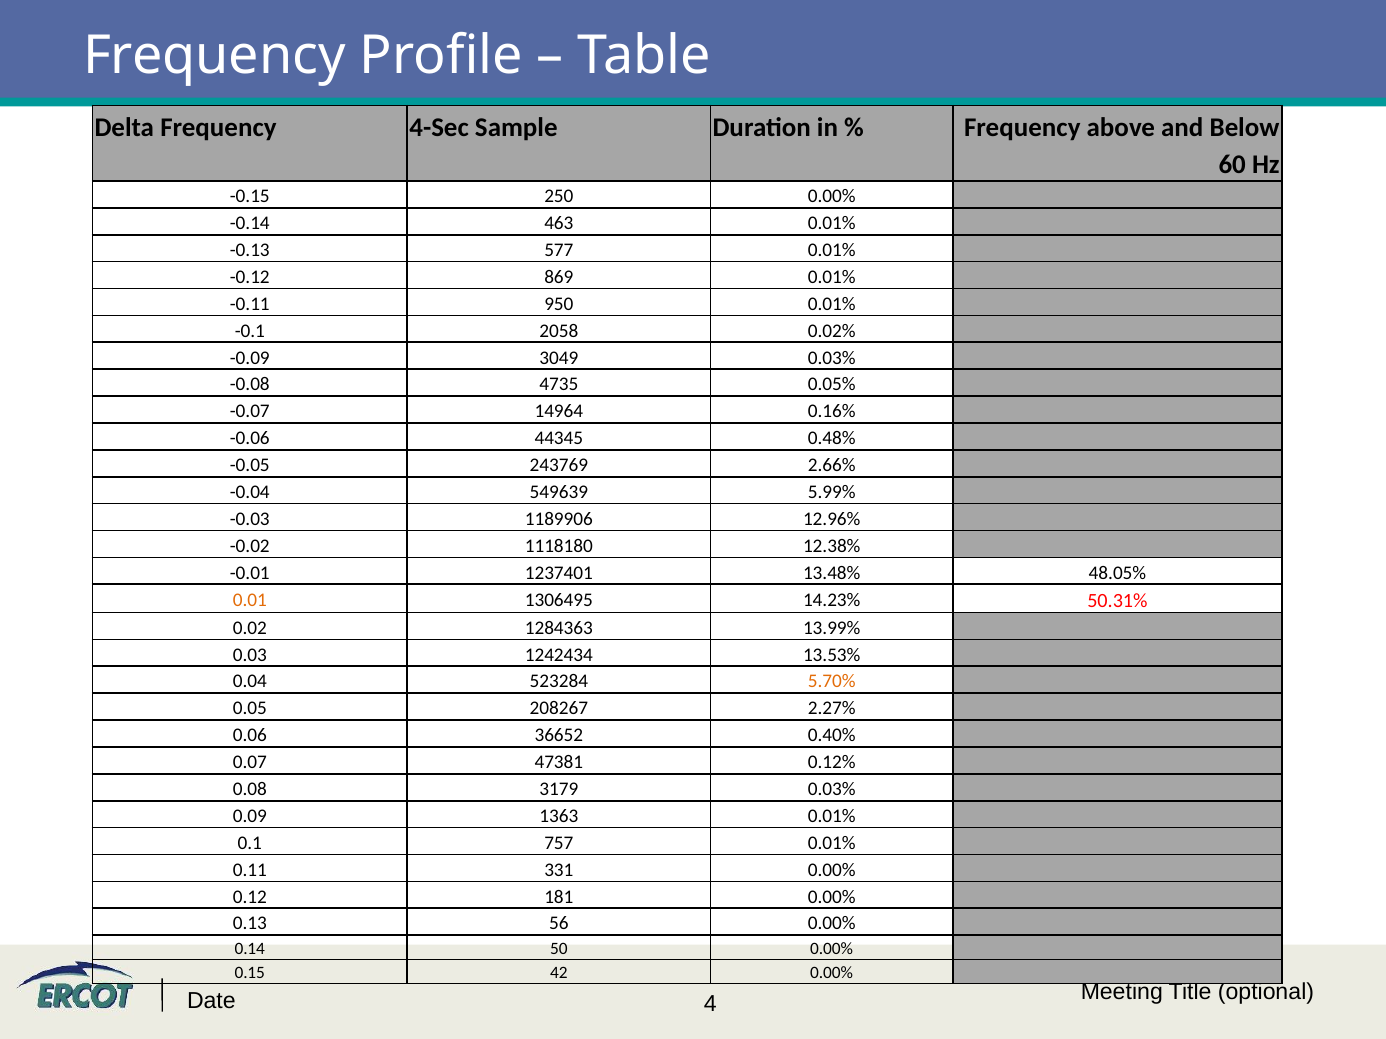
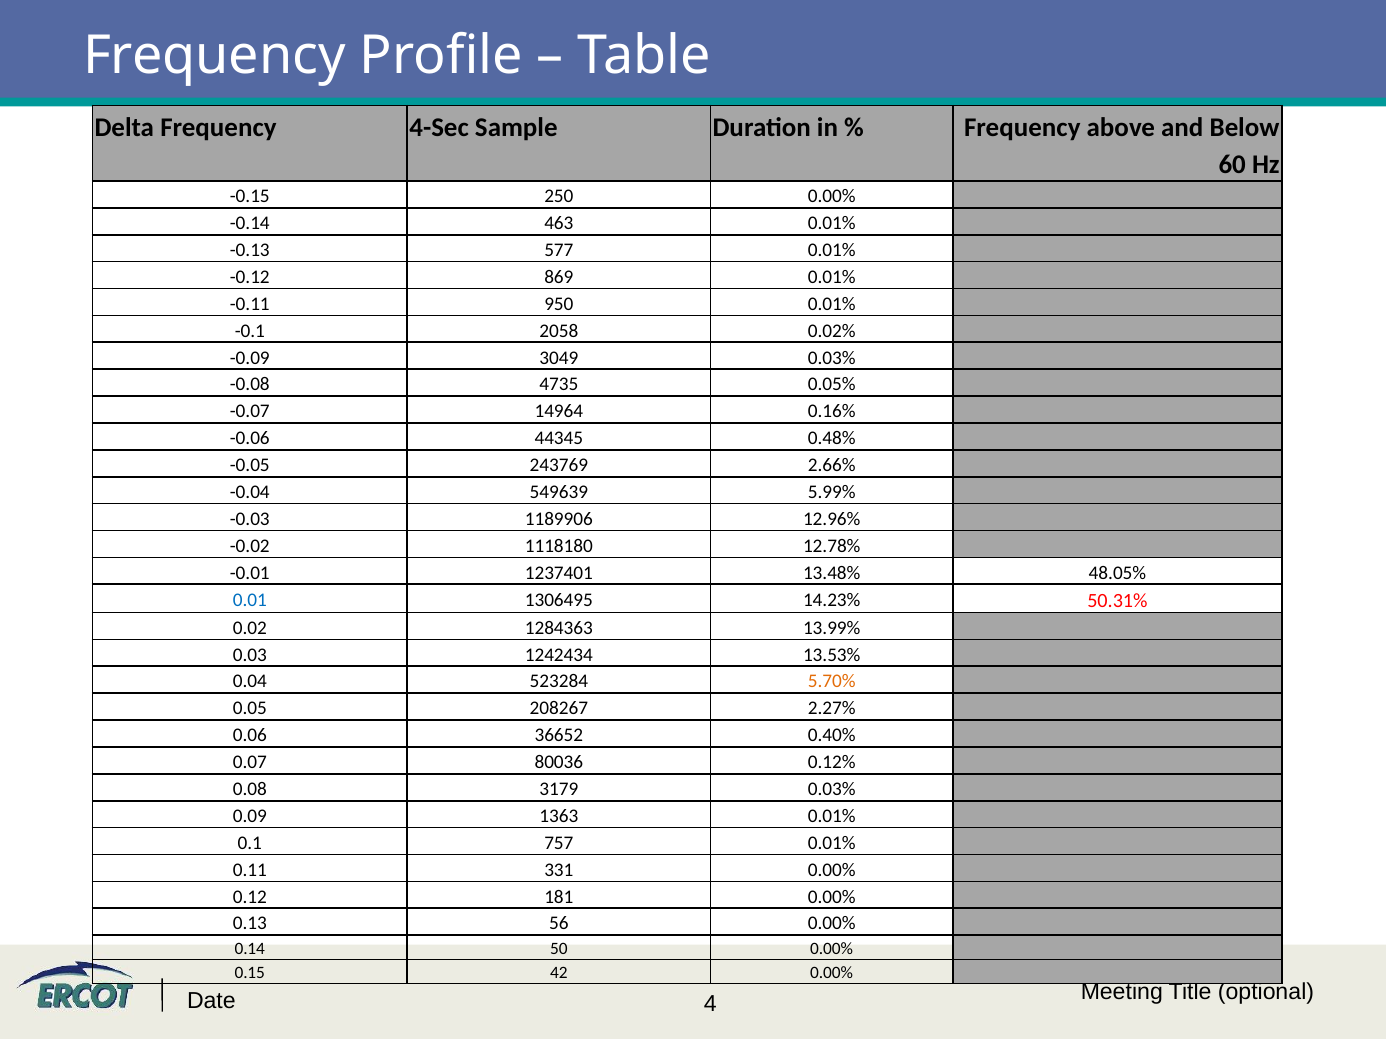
12.38%: 12.38% -> 12.78% (832, 546)
0.01 colour: orange -> blue (250, 600)
47381: 47381 -> 80036 (559, 763)
